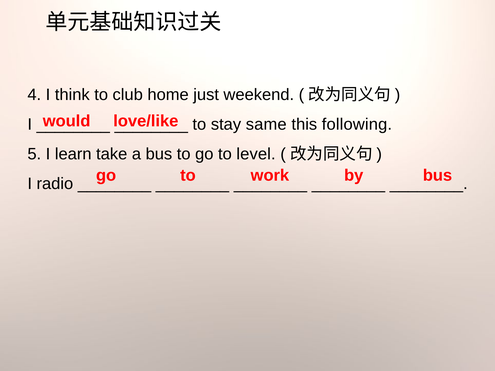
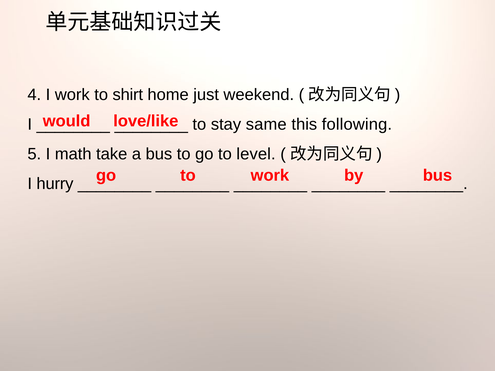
I think: think -> work (72, 95)
club: club -> shirt (128, 95)
learn: learn -> math (73, 154)
radio: radio -> hurry (55, 184)
